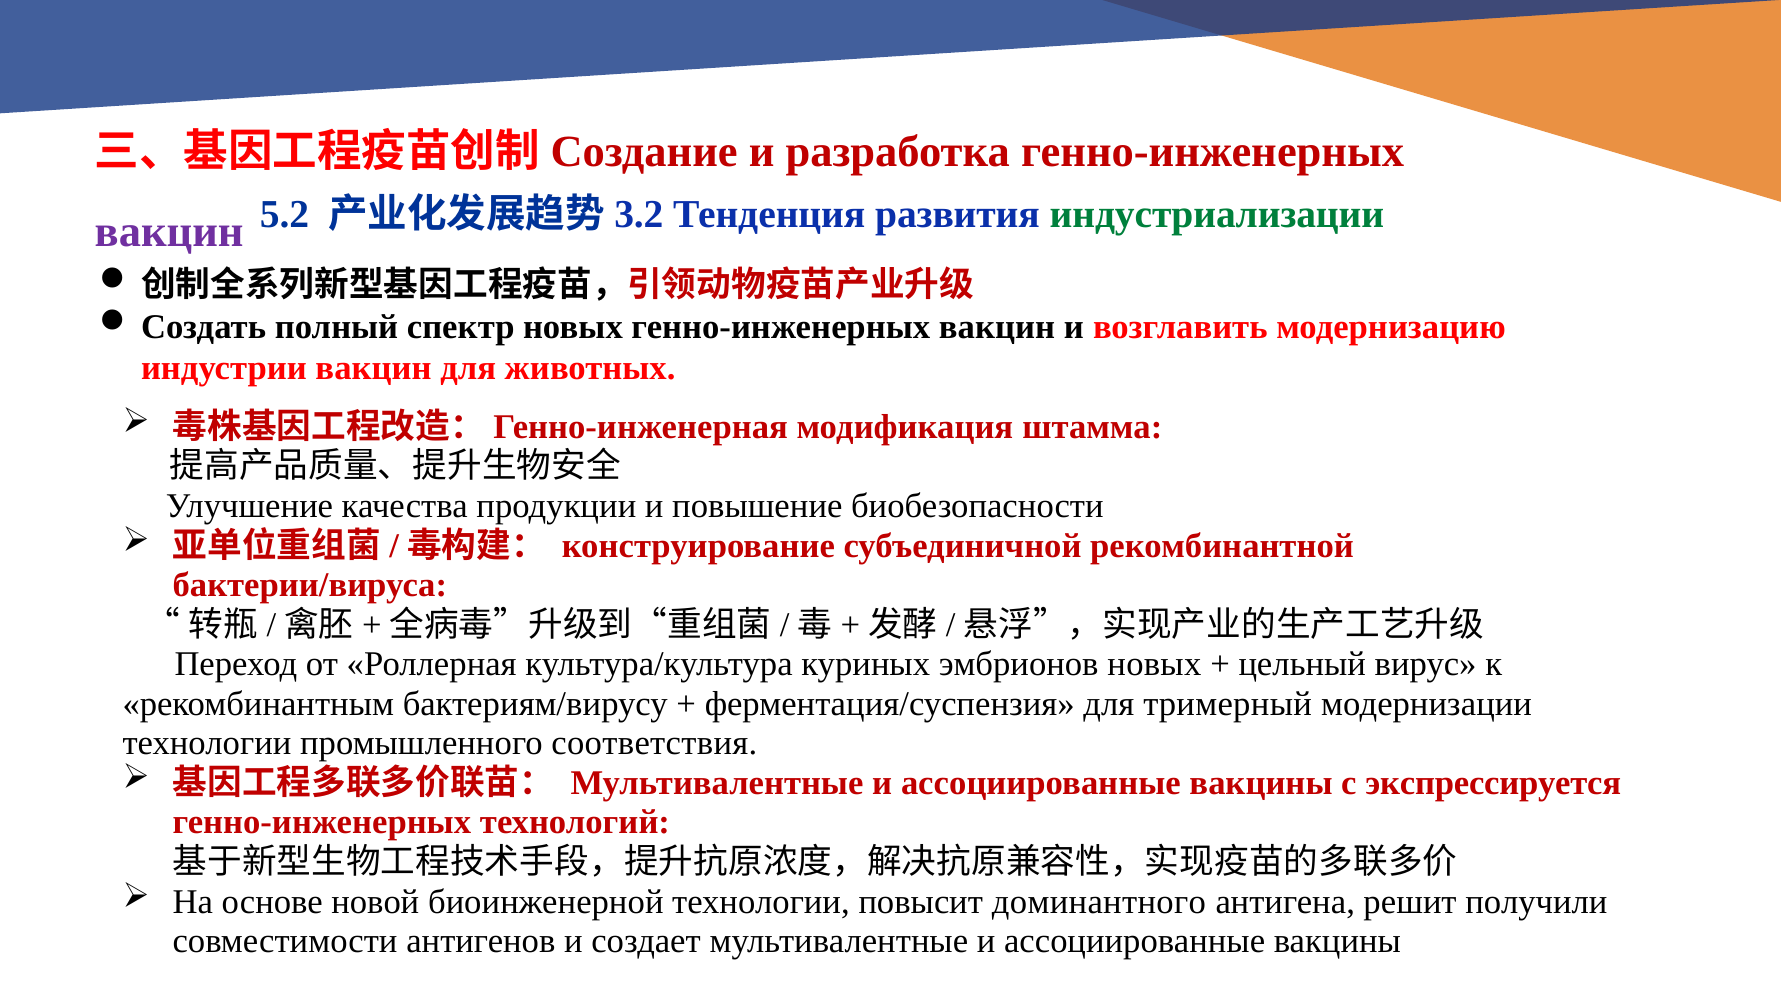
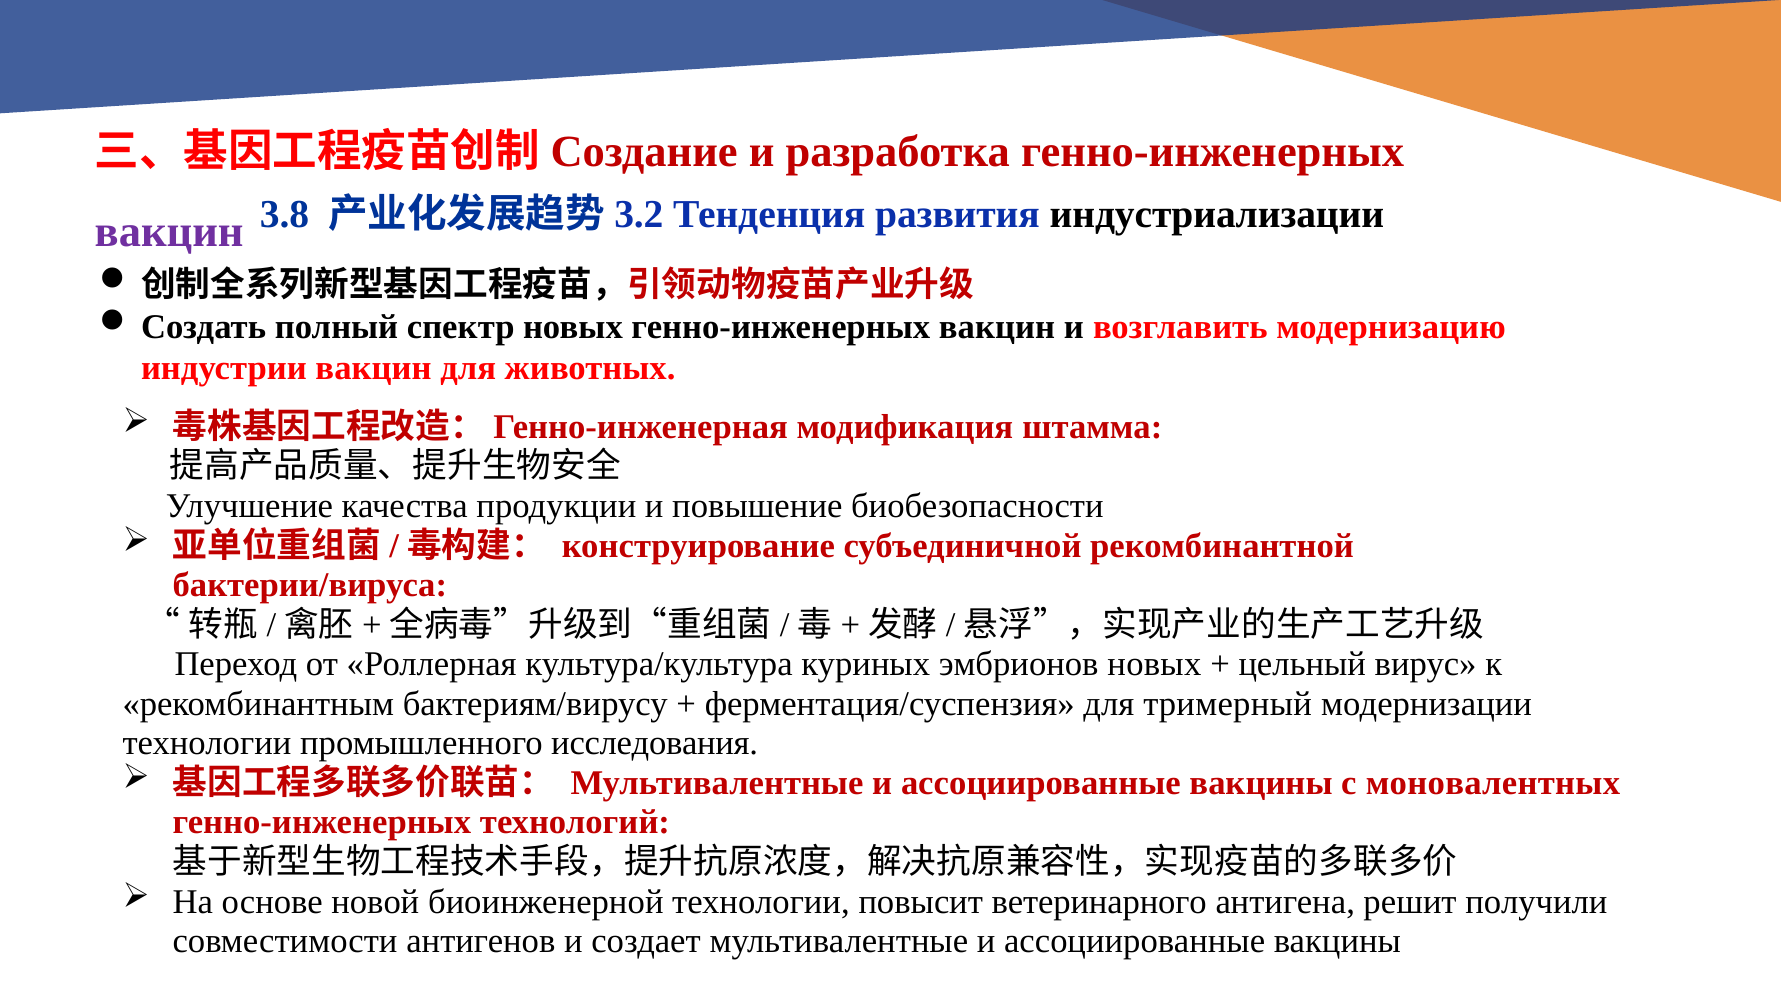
5.2: 5.2 -> 3.8 (285, 215)
индустриализации colour: green -> black (1217, 215)
соответствия: соответствия -> исследования (655, 743)
экспрессируется: экспрессируется -> моновалентных (1493, 783)
доминантного: доминантного -> ветеринарного (1099, 902)
